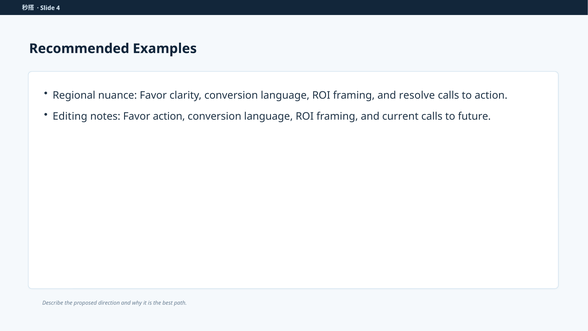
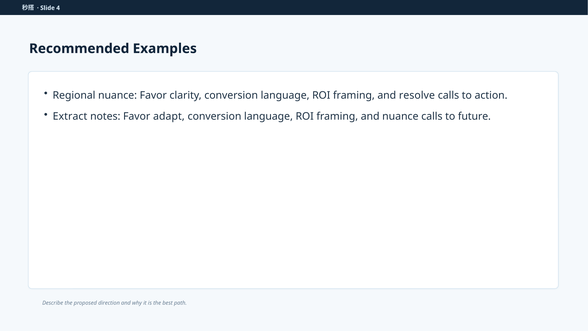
Editing: Editing -> Extract (70, 116)
Favor action: action -> adapt (169, 116)
and current: current -> nuance (400, 116)
